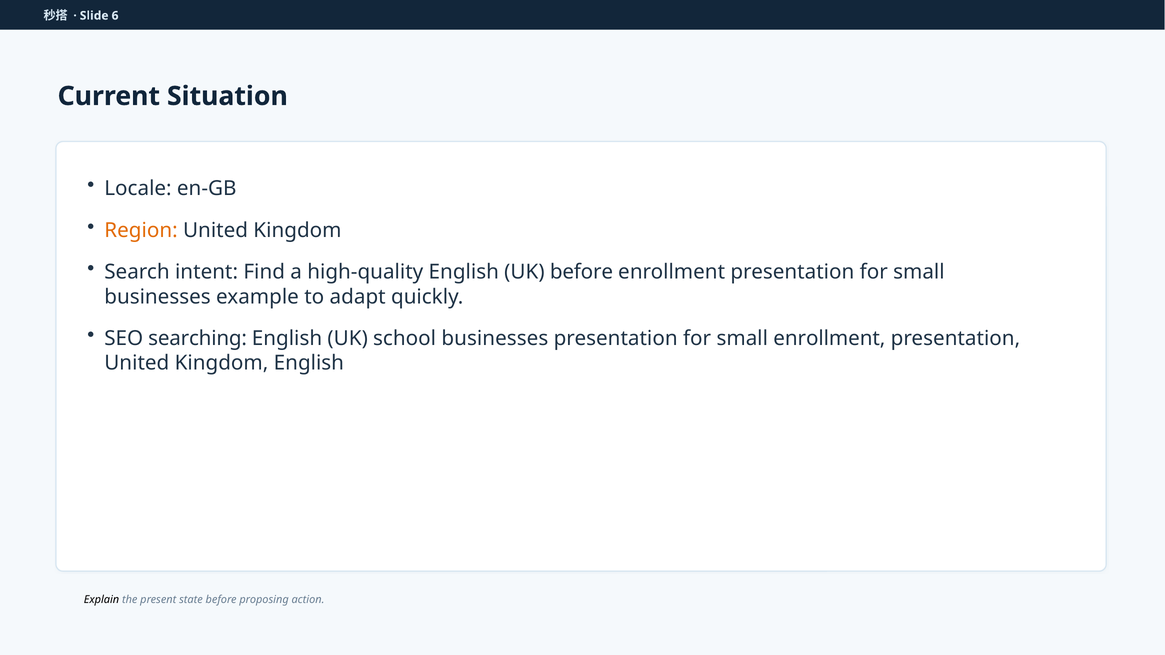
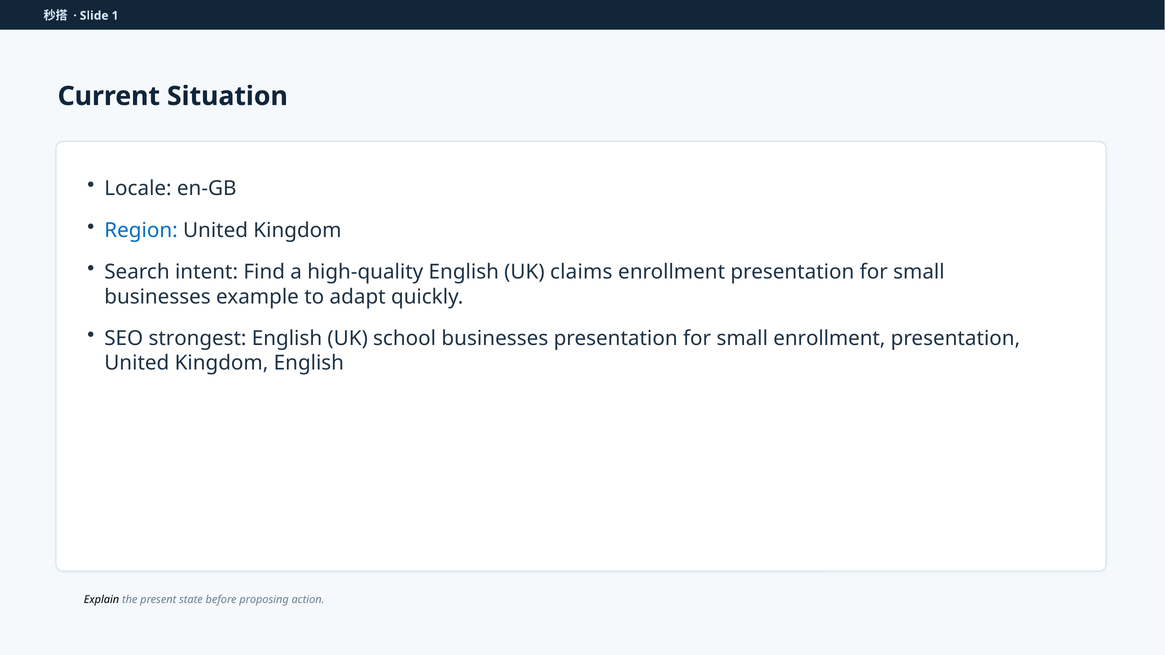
6: 6 -> 1 (115, 16)
Region colour: orange -> blue (141, 230)
UK before: before -> claims (581, 272)
searching: searching -> strongest (198, 339)
